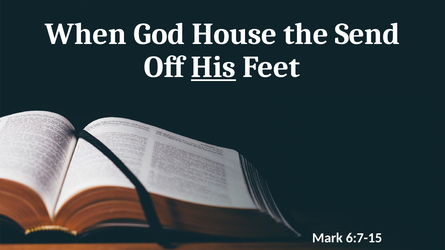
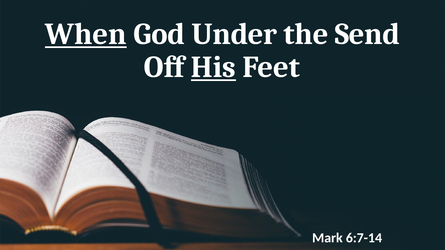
When underline: none -> present (86, 34)
House: House -> Under (234, 34)
6:7-15: 6:7-15 -> 6:7-14 (364, 238)
